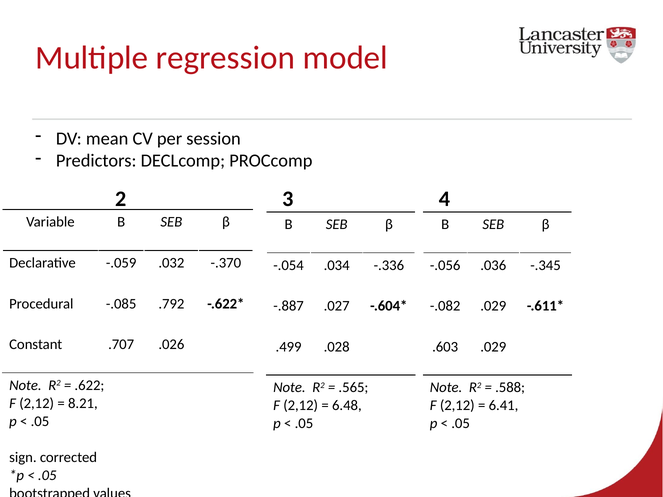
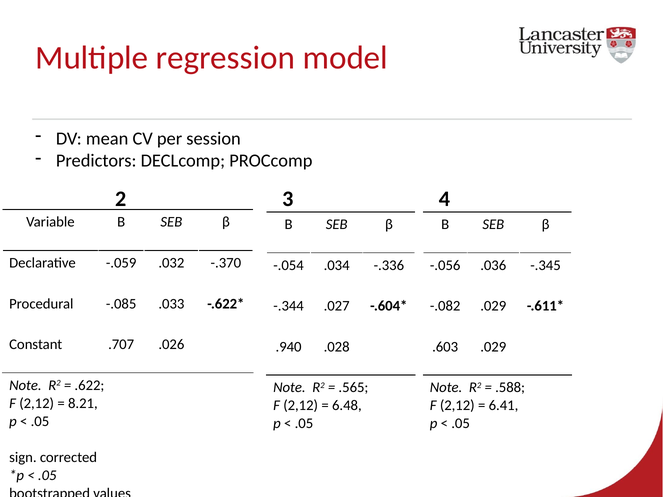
.792: .792 -> .033 (171, 304)
-.887: -.887 -> -.344 (289, 306)
.499: .499 -> .940 (289, 347)
